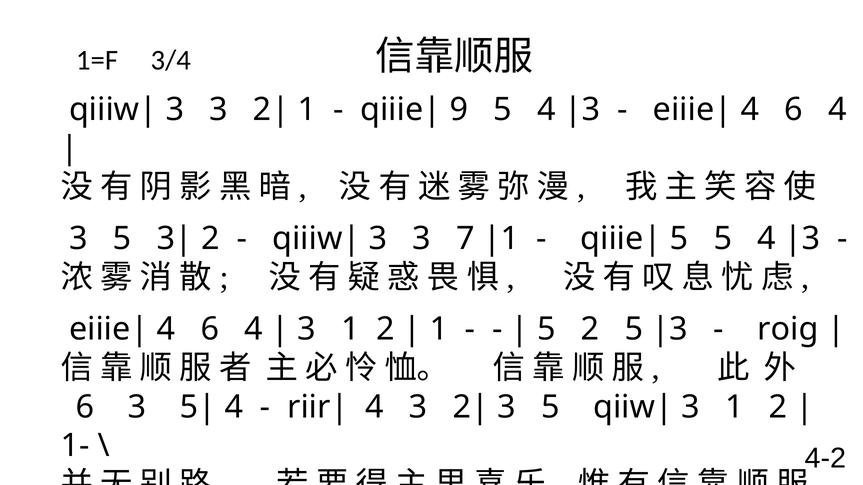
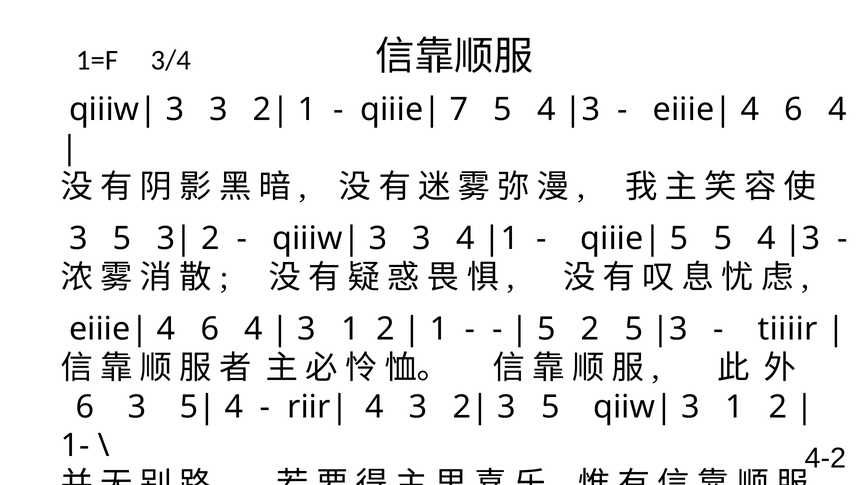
9: 9 -> 7 (459, 110)
3 7: 7 -> 4 (465, 239)
roig: roig -> tiiiir (788, 330)
